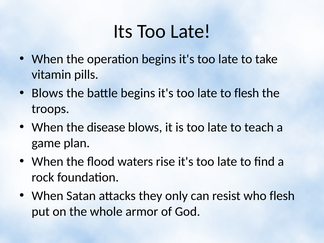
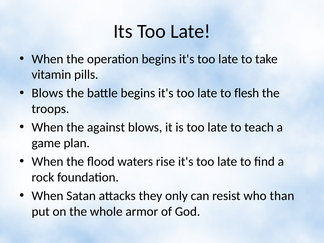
disease: disease -> against (106, 127)
who flesh: flesh -> than (282, 196)
